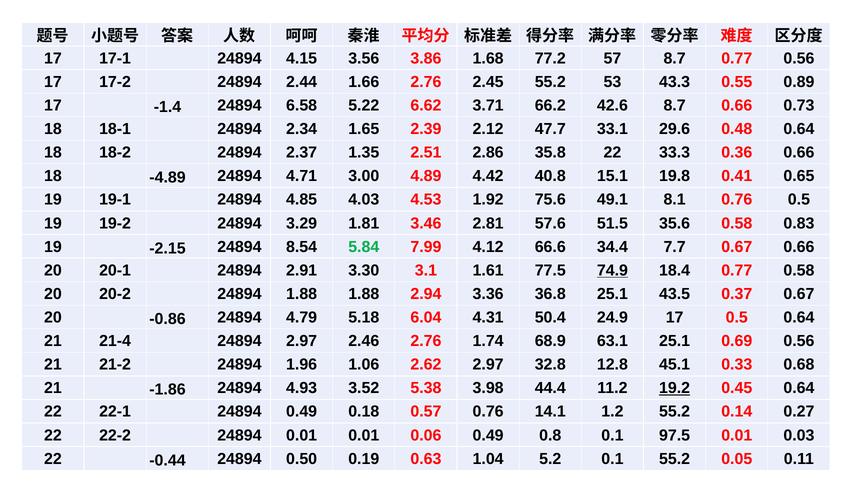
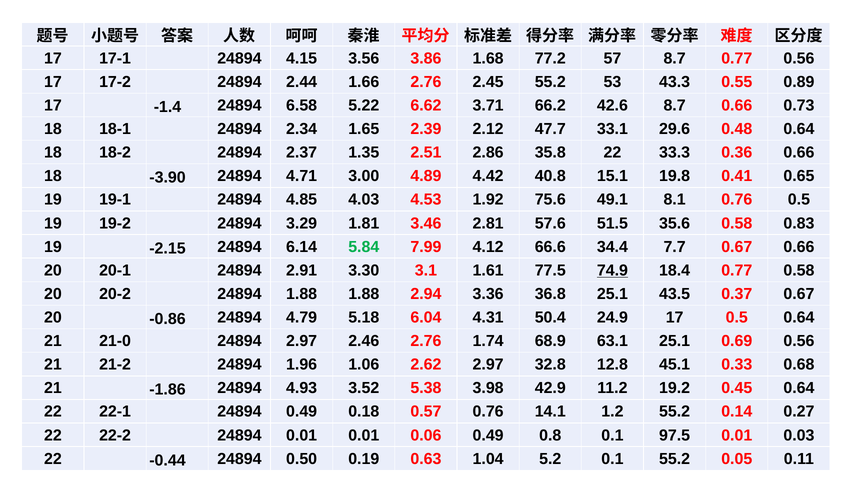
-4.89: -4.89 -> -3.90 (168, 177)
8.54: 8.54 -> 6.14 (302, 247)
21-4: 21-4 -> 21-0 (115, 341)
44.4: 44.4 -> 42.9 (550, 388)
19.2 underline: present -> none (675, 388)
